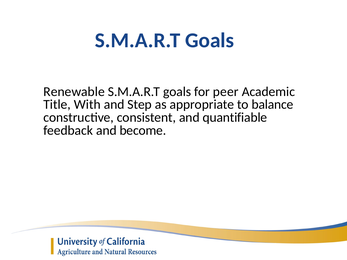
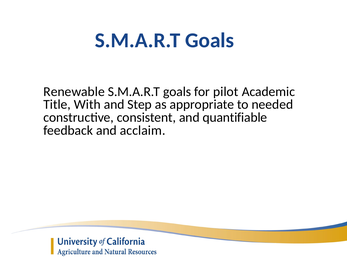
peer: peer -> pilot (226, 92)
balance: balance -> needed (272, 105)
become: become -> acclaim (143, 131)
